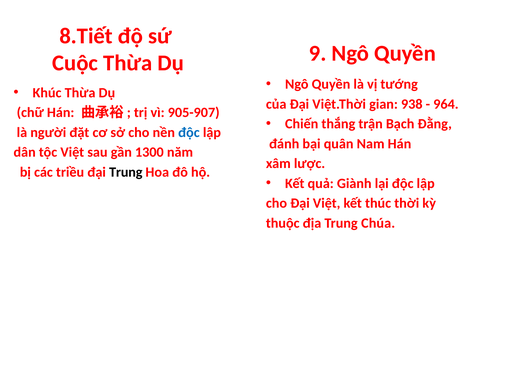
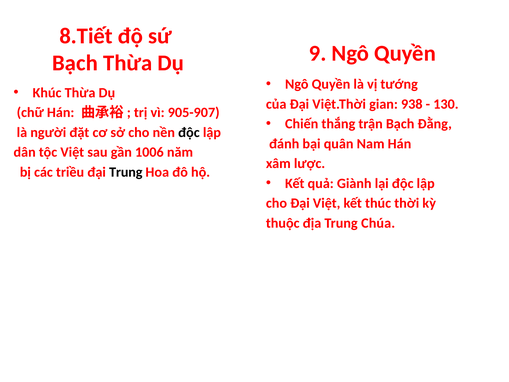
Cuộc: Cuộc -> Bạch (75, 63)
964: 964 -> 130 (446, 104)
độc colour: blue -> black (189, 132)
1300: 1300 -> 1006 (149, 152)
